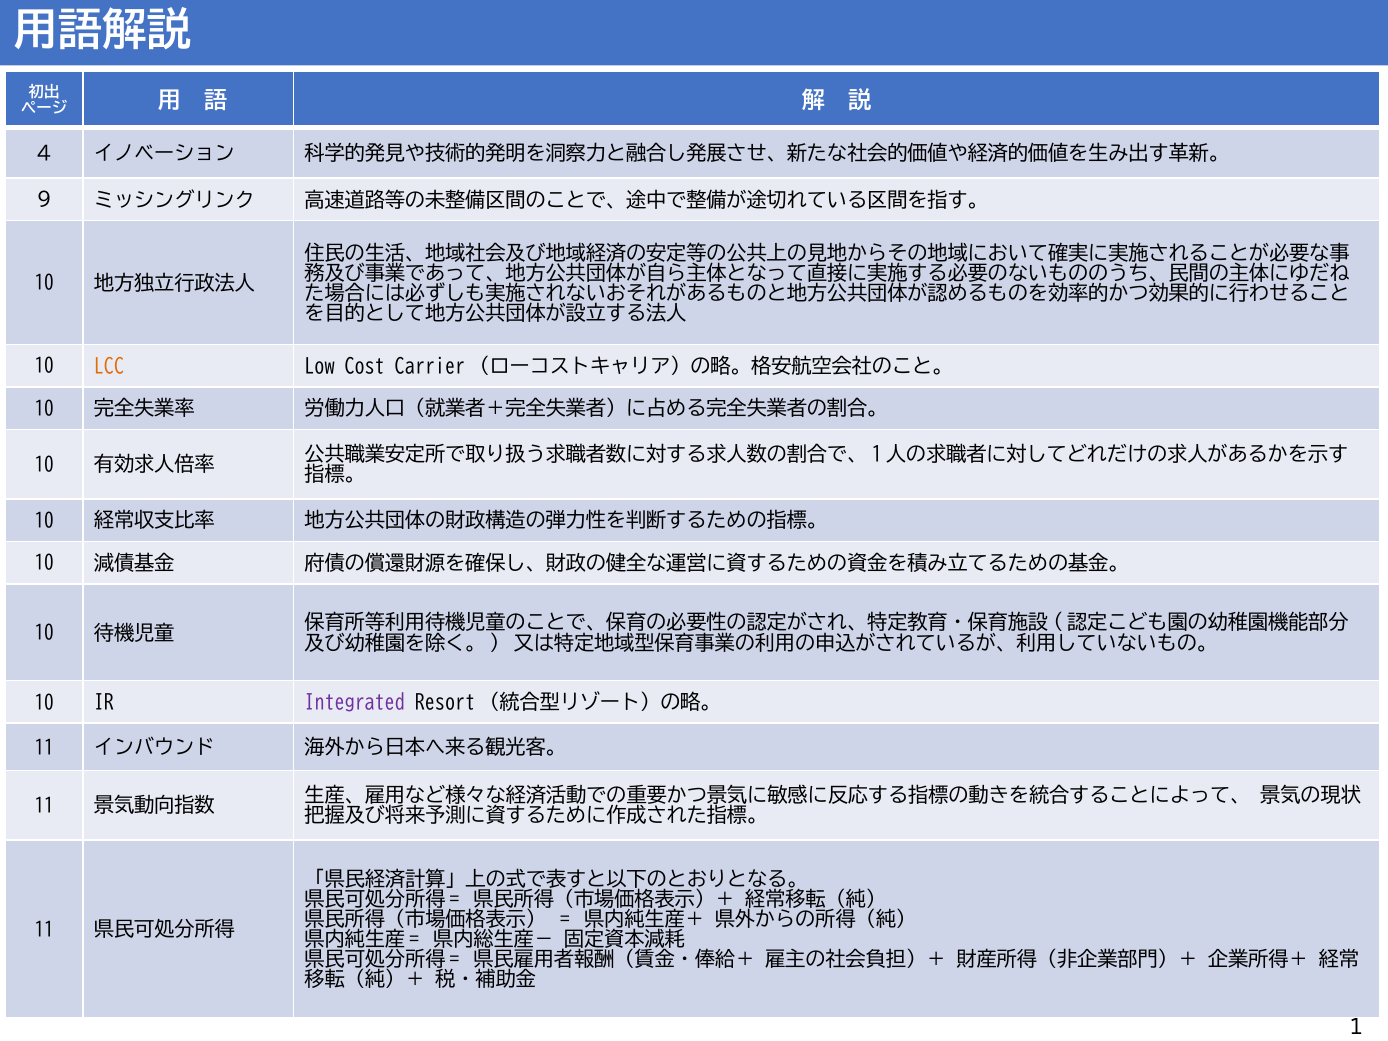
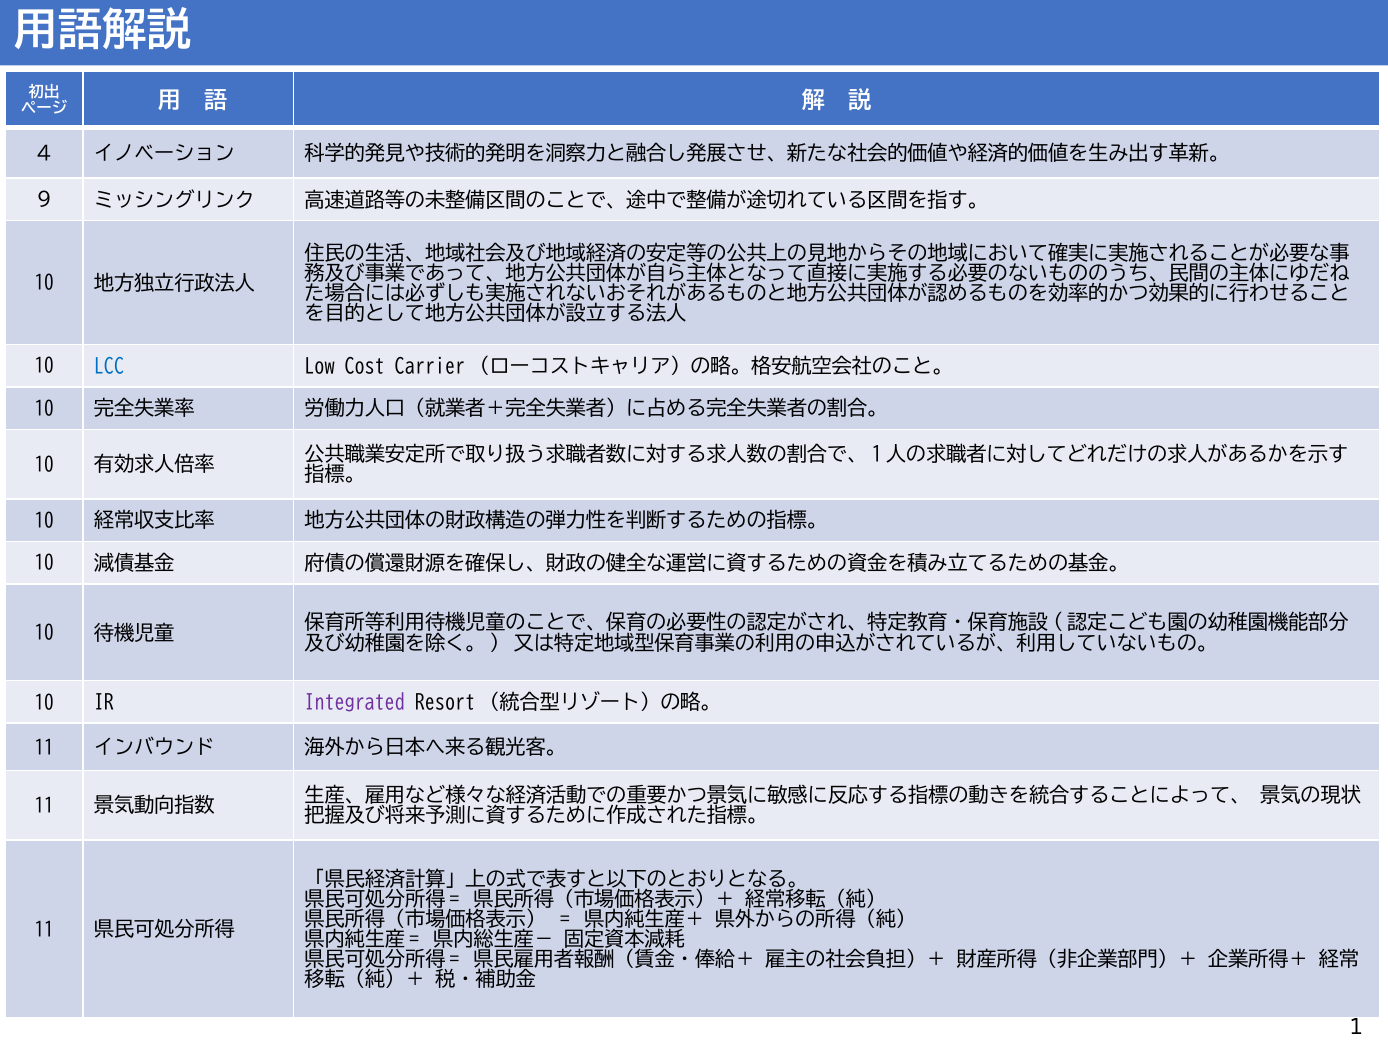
LCC colour: orange -> blue (109, 367)
